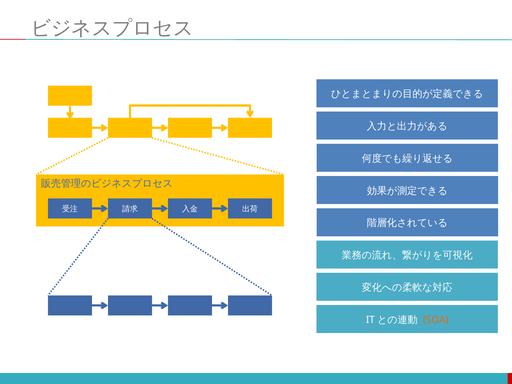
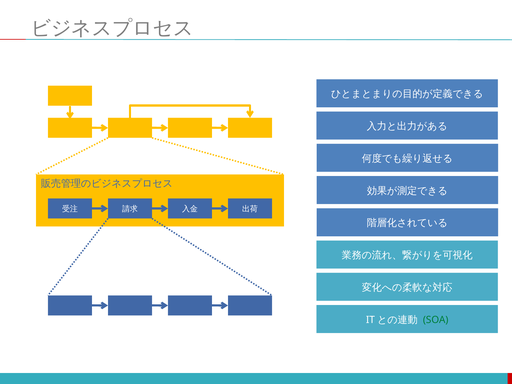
SOA colour: orange -> green (436, 320)
